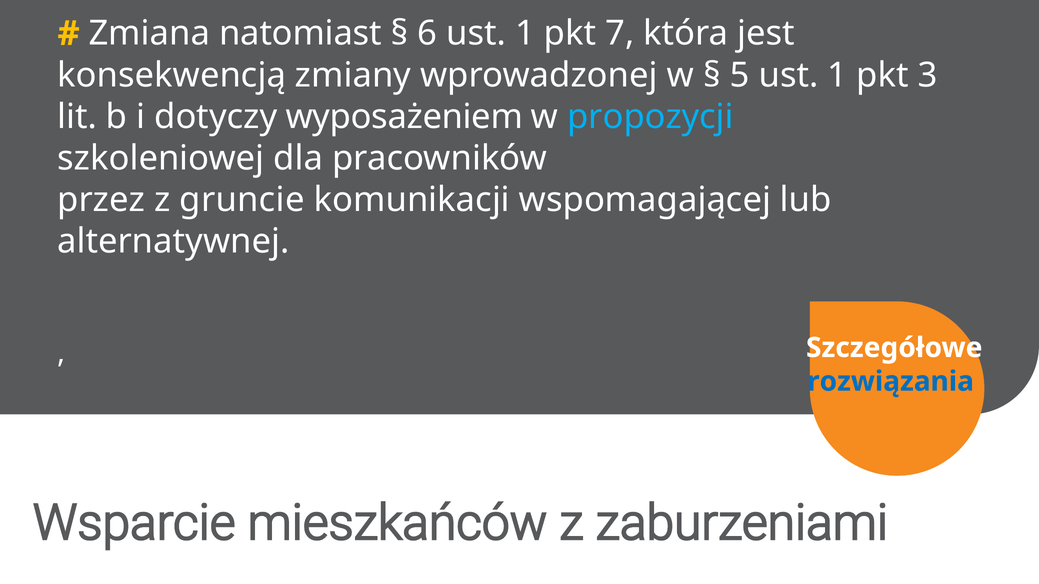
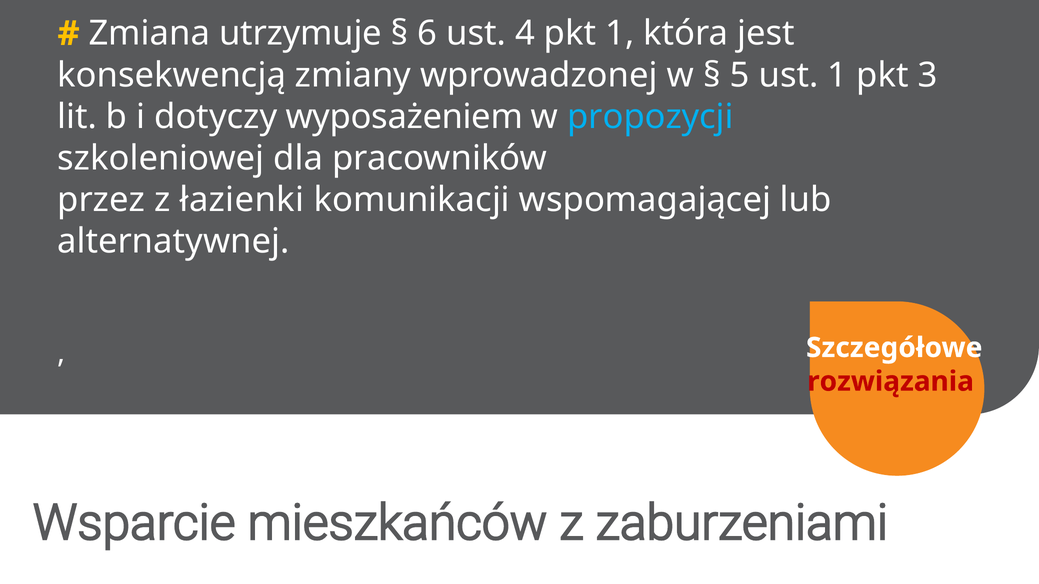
natomiast: natomiast -> utrzymuje (300, 34)
6 ust 1: 1 -> 4 (525, 34)
pkt 7: 7 -> 1 (620, 34)
gruncie: gruncie -> łazienki (242, 200)
rozwiązania colour: blue -> red (891, 382)
